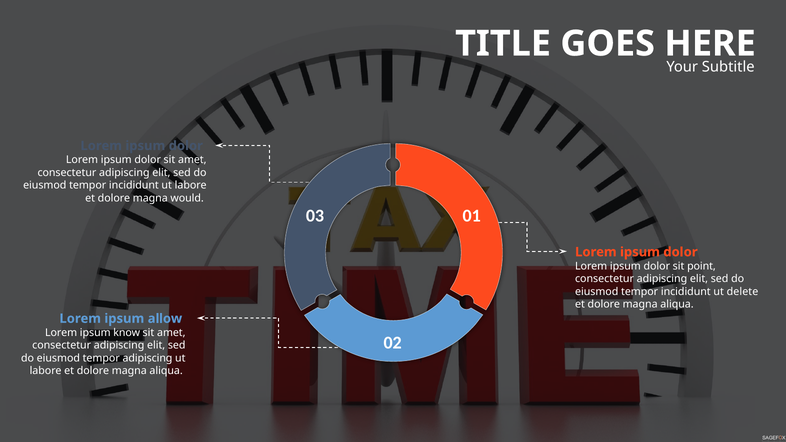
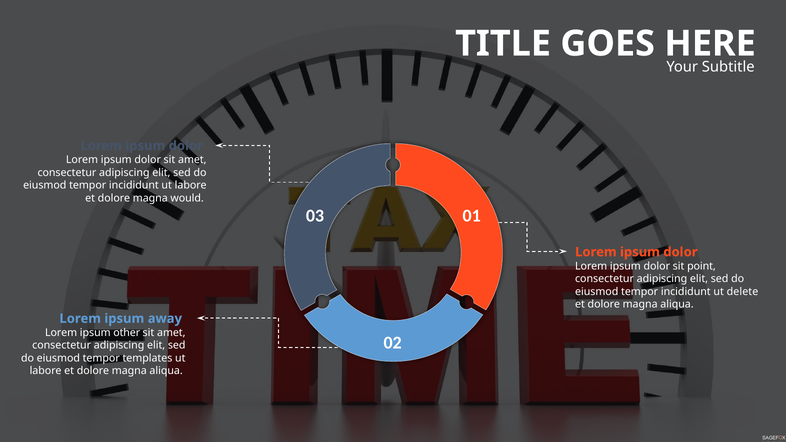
allow: allow -> away (165, 319)
know: know -> other (127, 333)
tempor adipiscing: adipiscing -> templates (147, 358)
